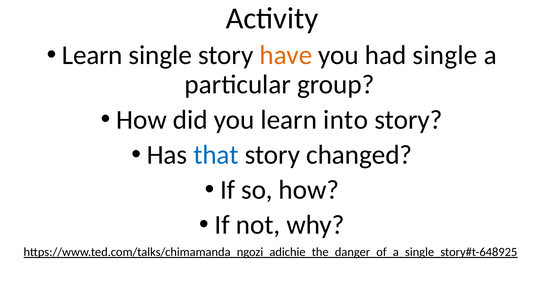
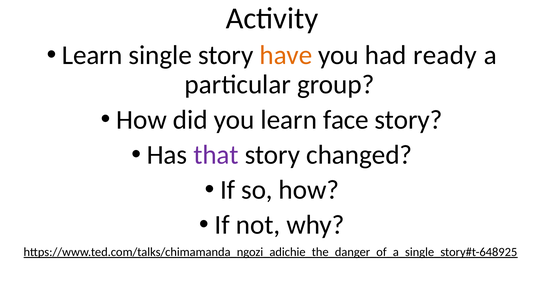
had single: single -> ready (445, 55)
into: into -> face (346, 120)
that colour: blue -> purple (216, 155)
